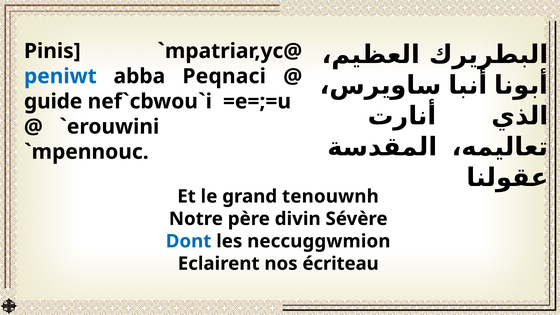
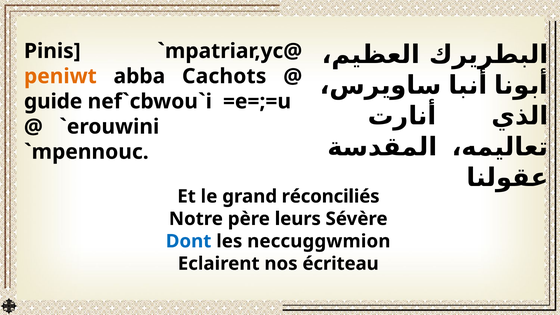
peniwt colour: blue -> orange (60, 76)
Peqnaci: Peqnaci -> Cachots (224, 76)
tenouwnh: tenouwnh -> réconciliés (331, 196)
divin: divin -> leurs (298, 219)
